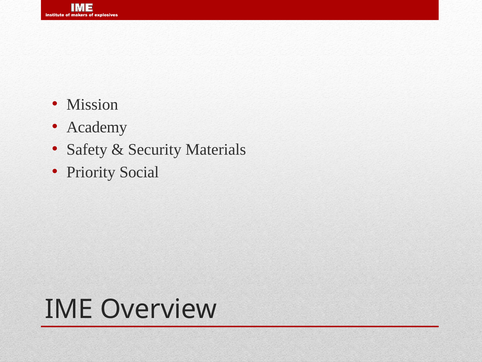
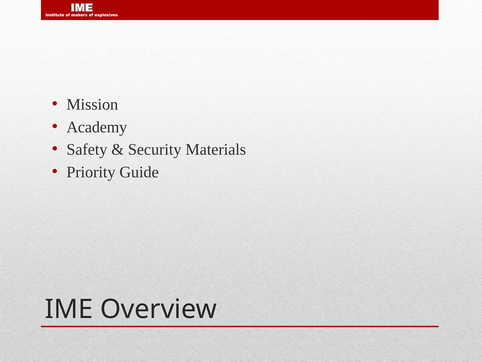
Social: Social -> Guide (139, 172)
